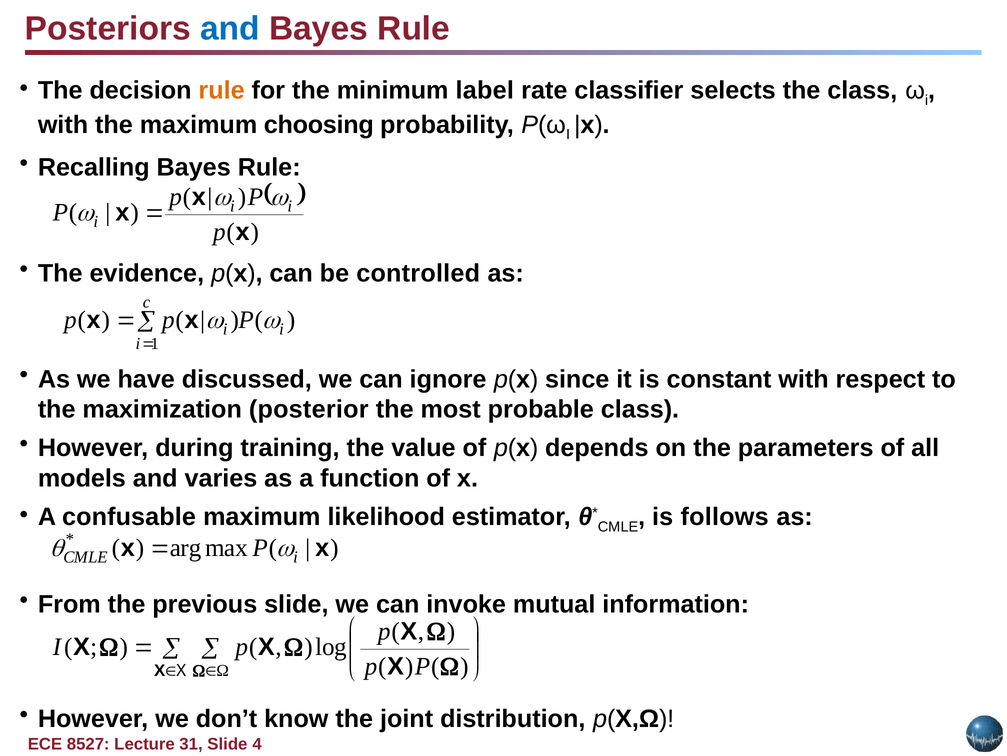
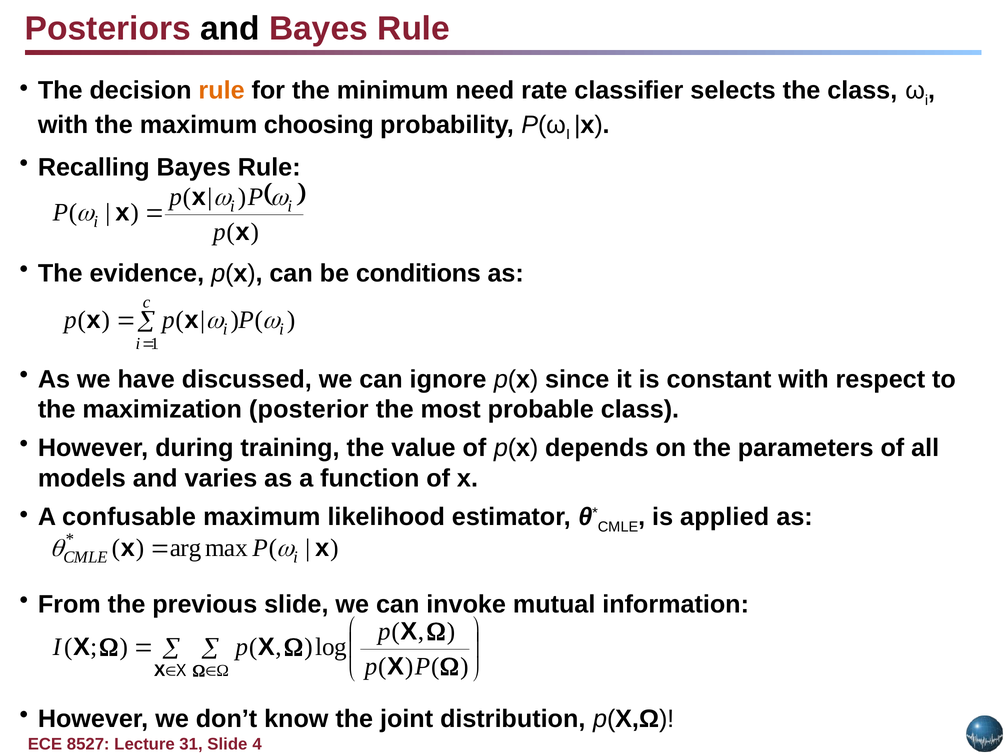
and colour: blue -> black (230, 29)
label: label -> need (485, 90)
controlled: controlled -> conditions (418, 273)
follows: follows -> applied (725, 517)
